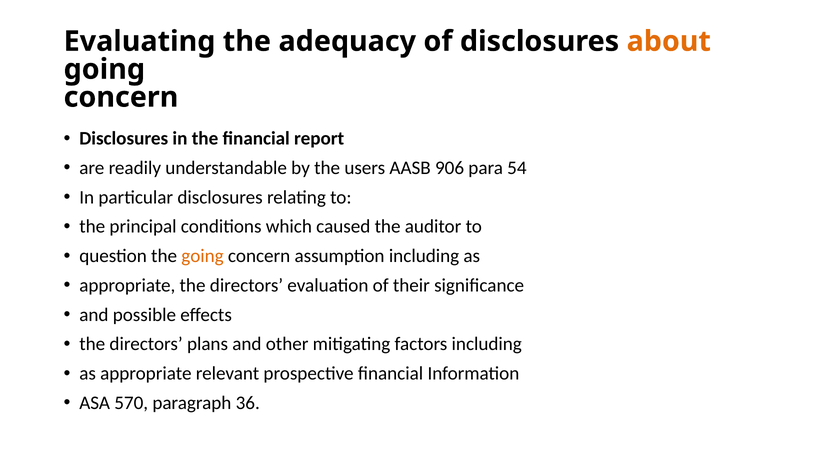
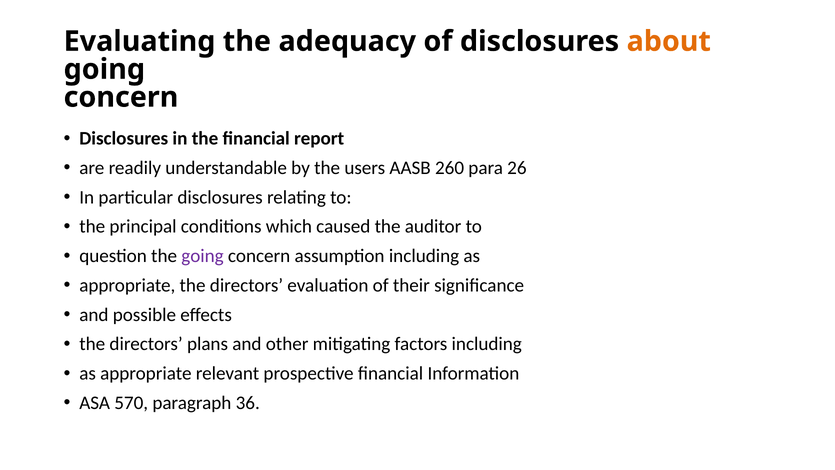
906: 906 -> 260 (450, 168)
54: 54 -> 26 (517, 168)
going colour: orange -> purple (203, 256)
